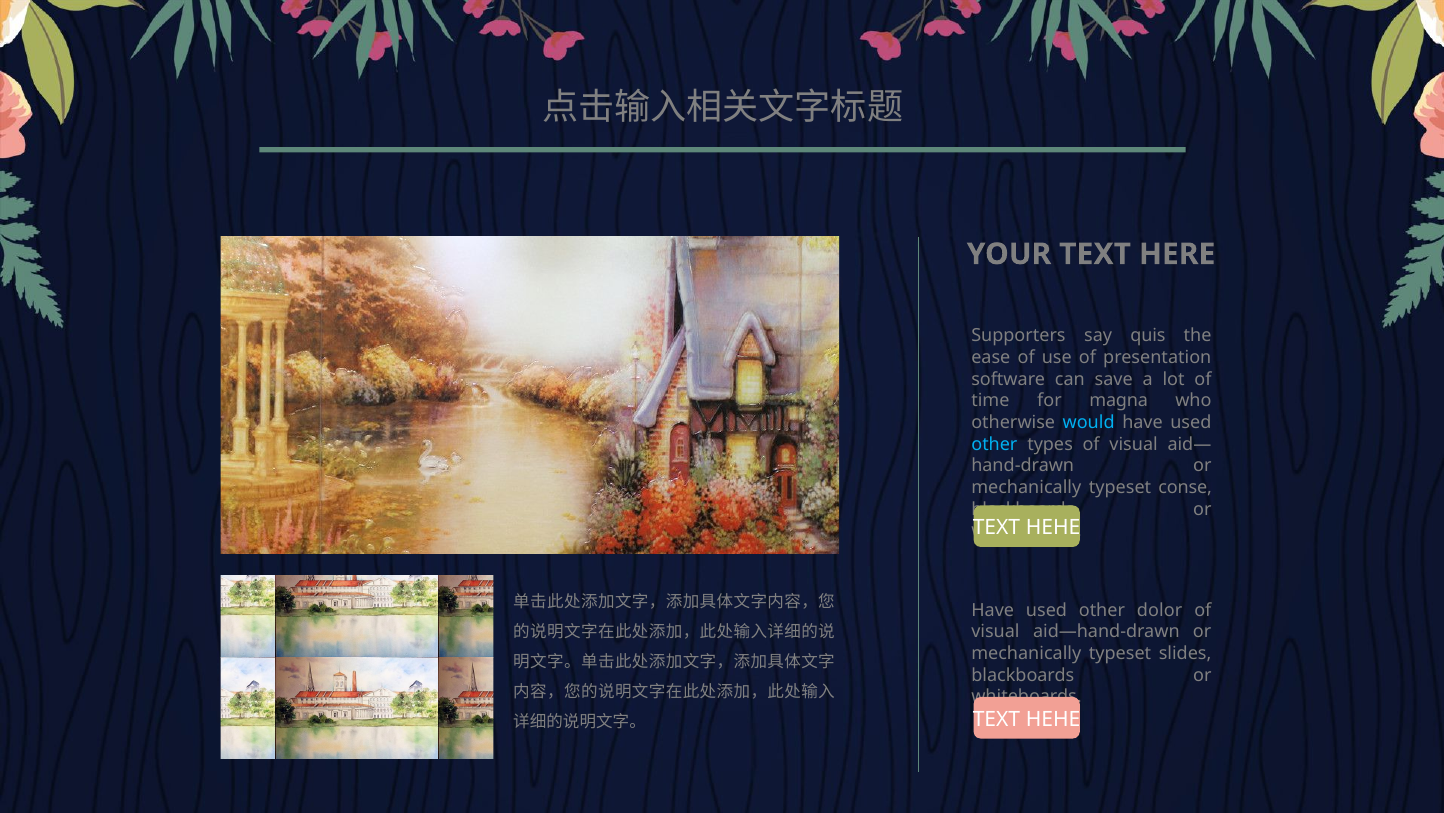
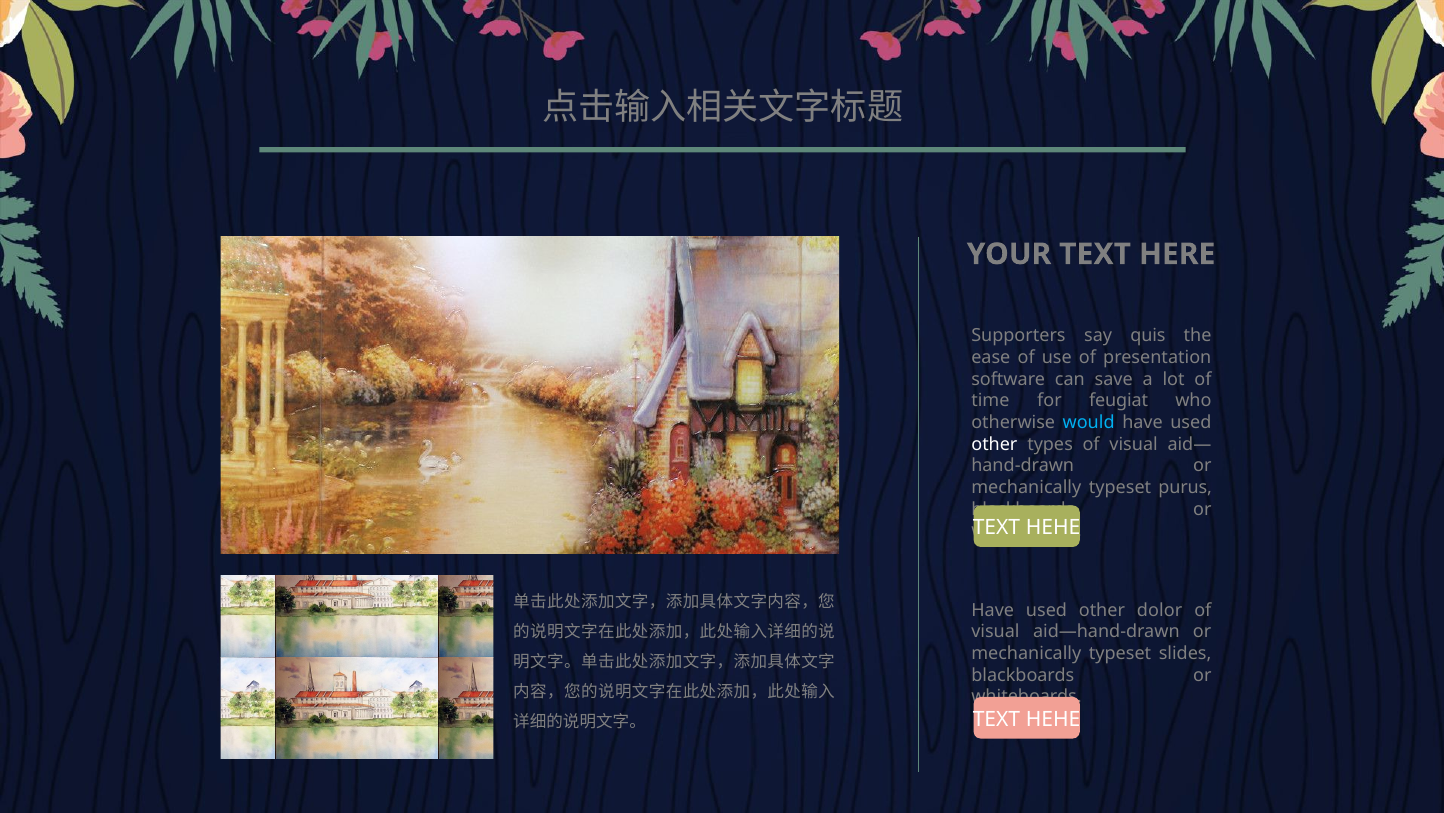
magna: magna -> feugiat (1119, 401)
other colour: light blue -> white (994, 444)
conse: conse -> purus (1185, 487)
